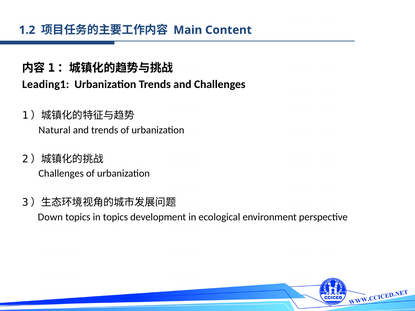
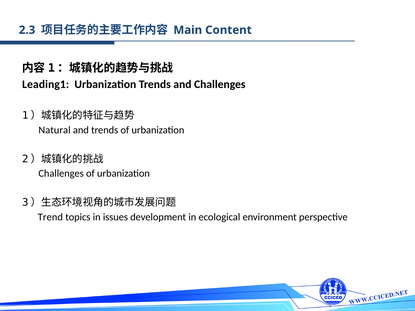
1.2: 1.2 -> 2.3 (27, 30)
Down: Down -> Trend (50, 217)
in topics: topics -> issues (115, 217)
